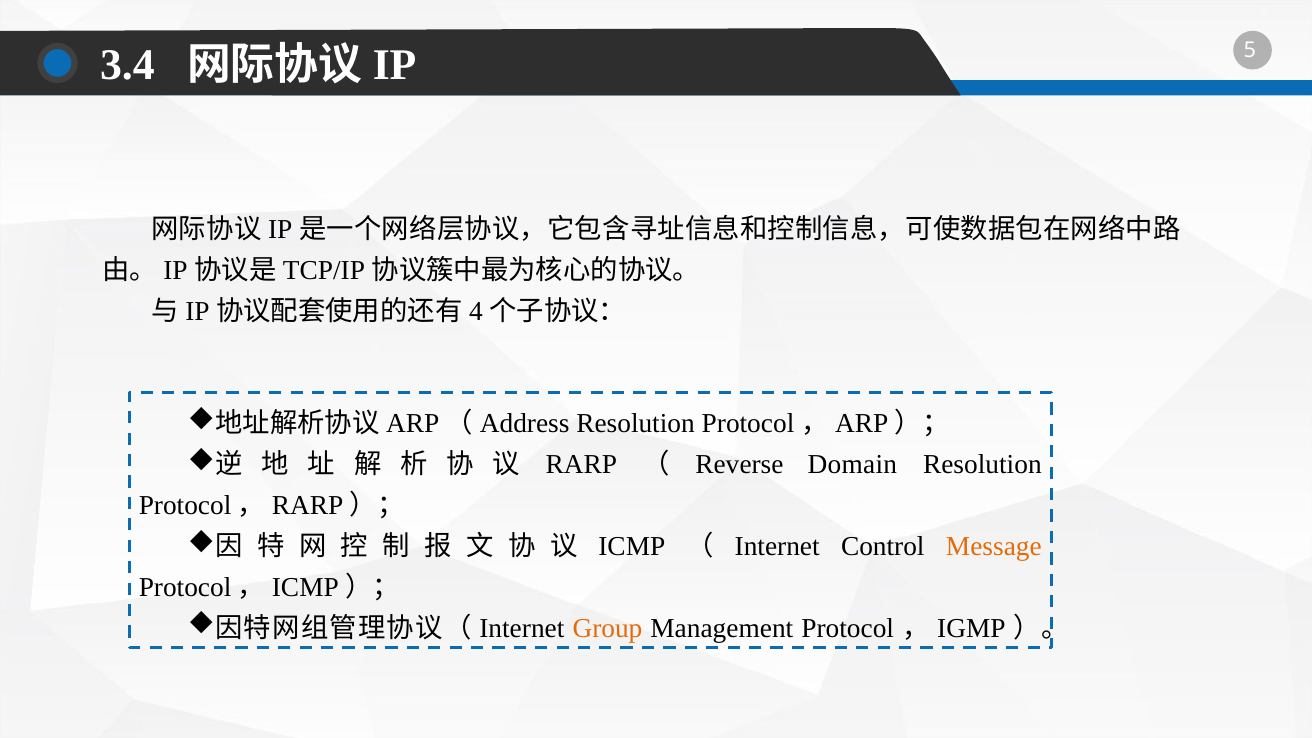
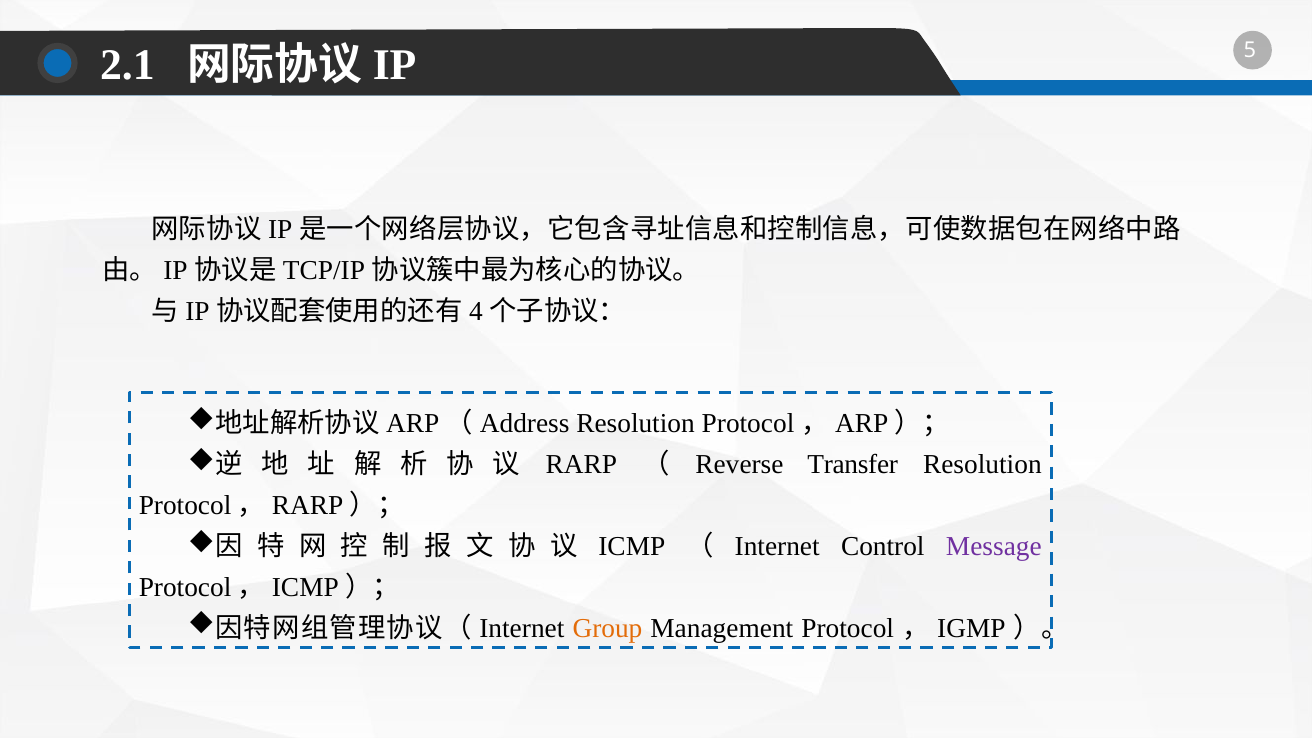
3.4: 3.4 -> 2.1 (127, 65)
Domain: Domain -> Transfer (853, 464)
Message colour: orange -> purple (994, 546)
